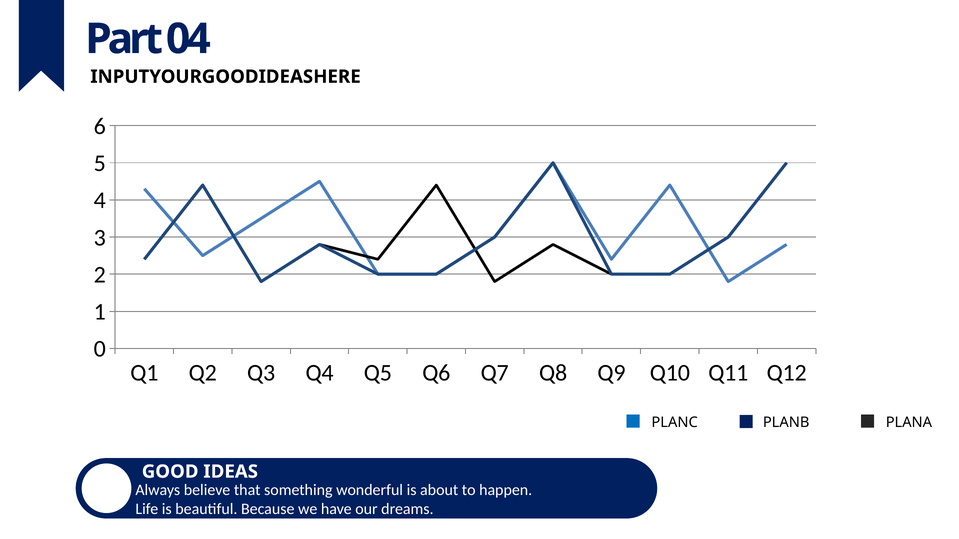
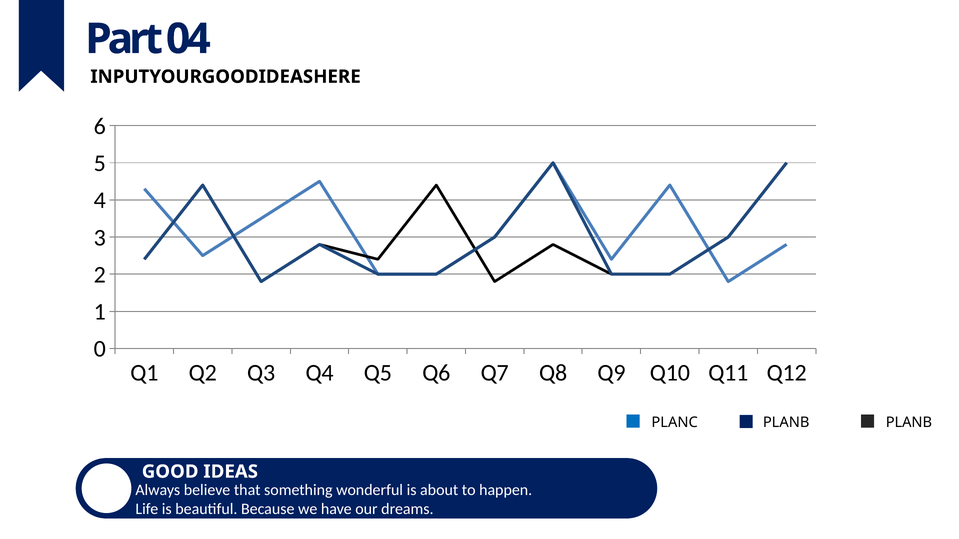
PLANB PLANA: PLANA -> PLANB (909, 423)
